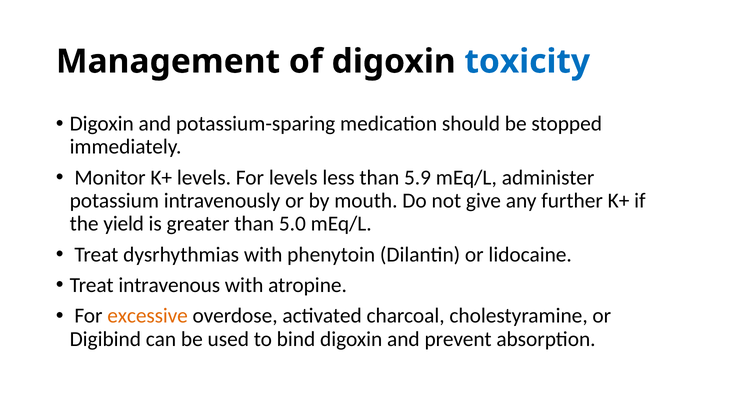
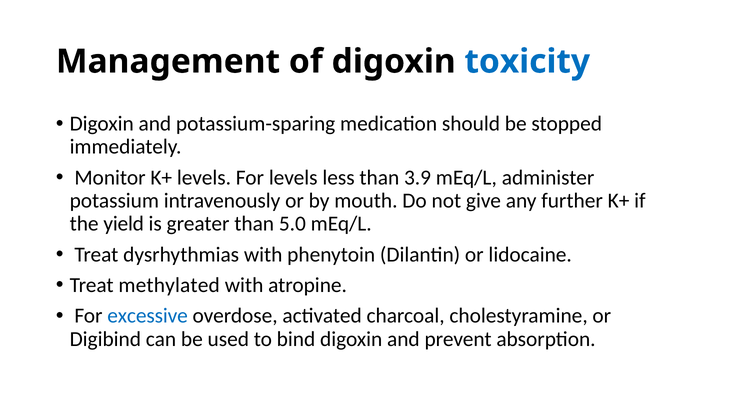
5.9: 5.9 -> 3.9 (418, 178)
intravenous: intravenous -> methylated (169, 285)
excessive colour: orange -> blue (148, 316)
